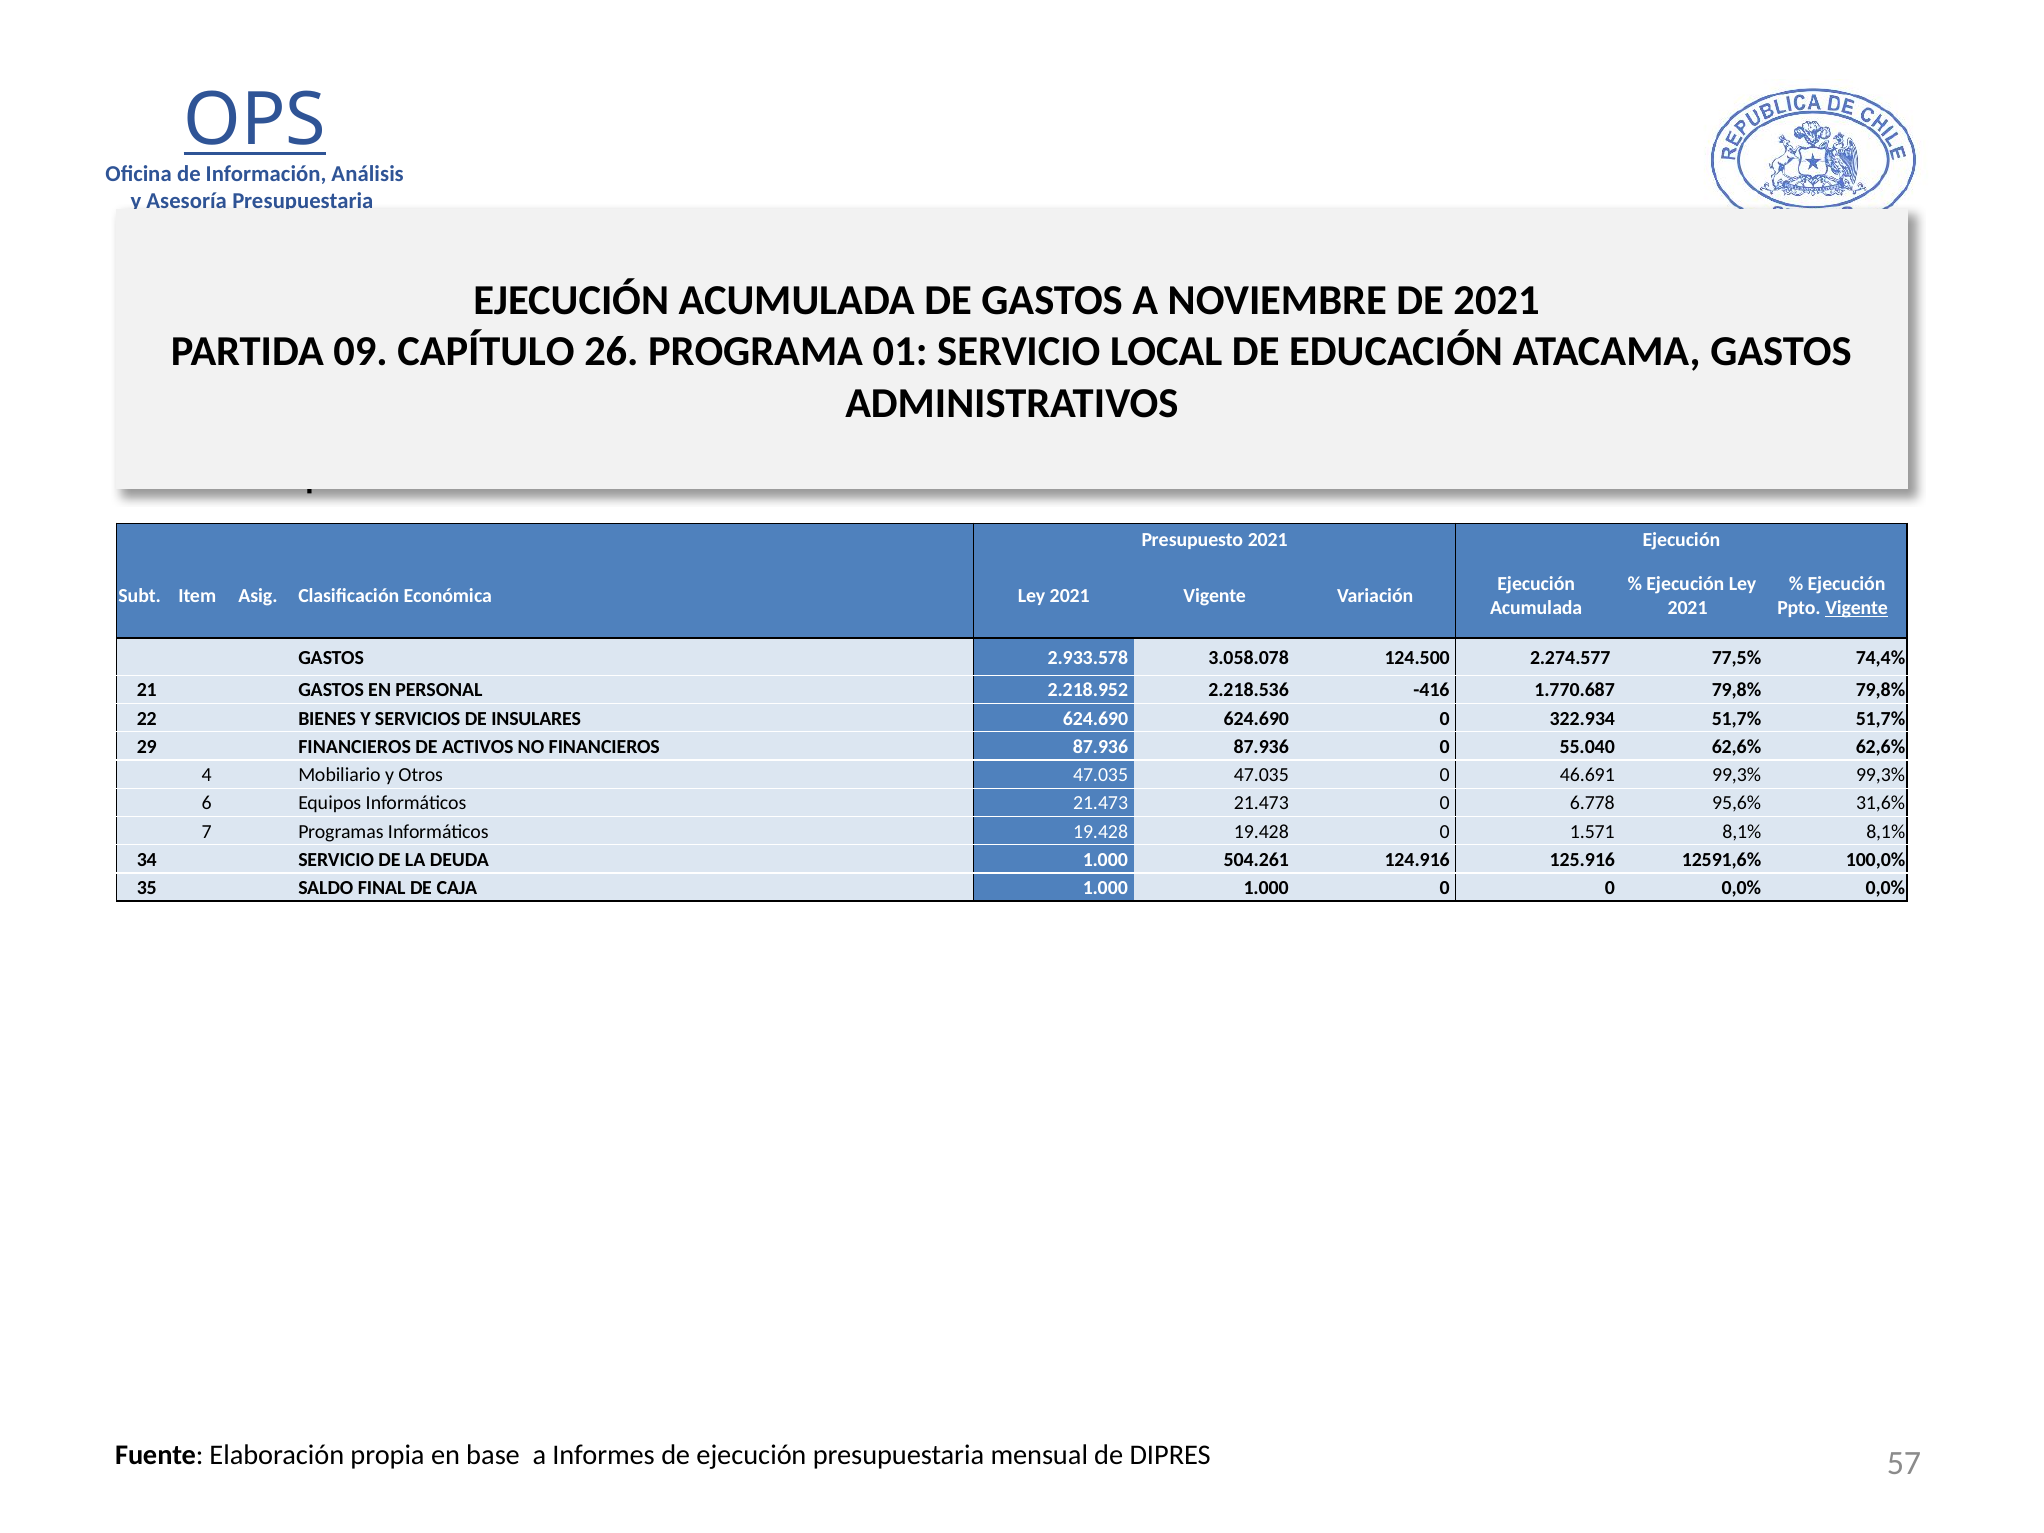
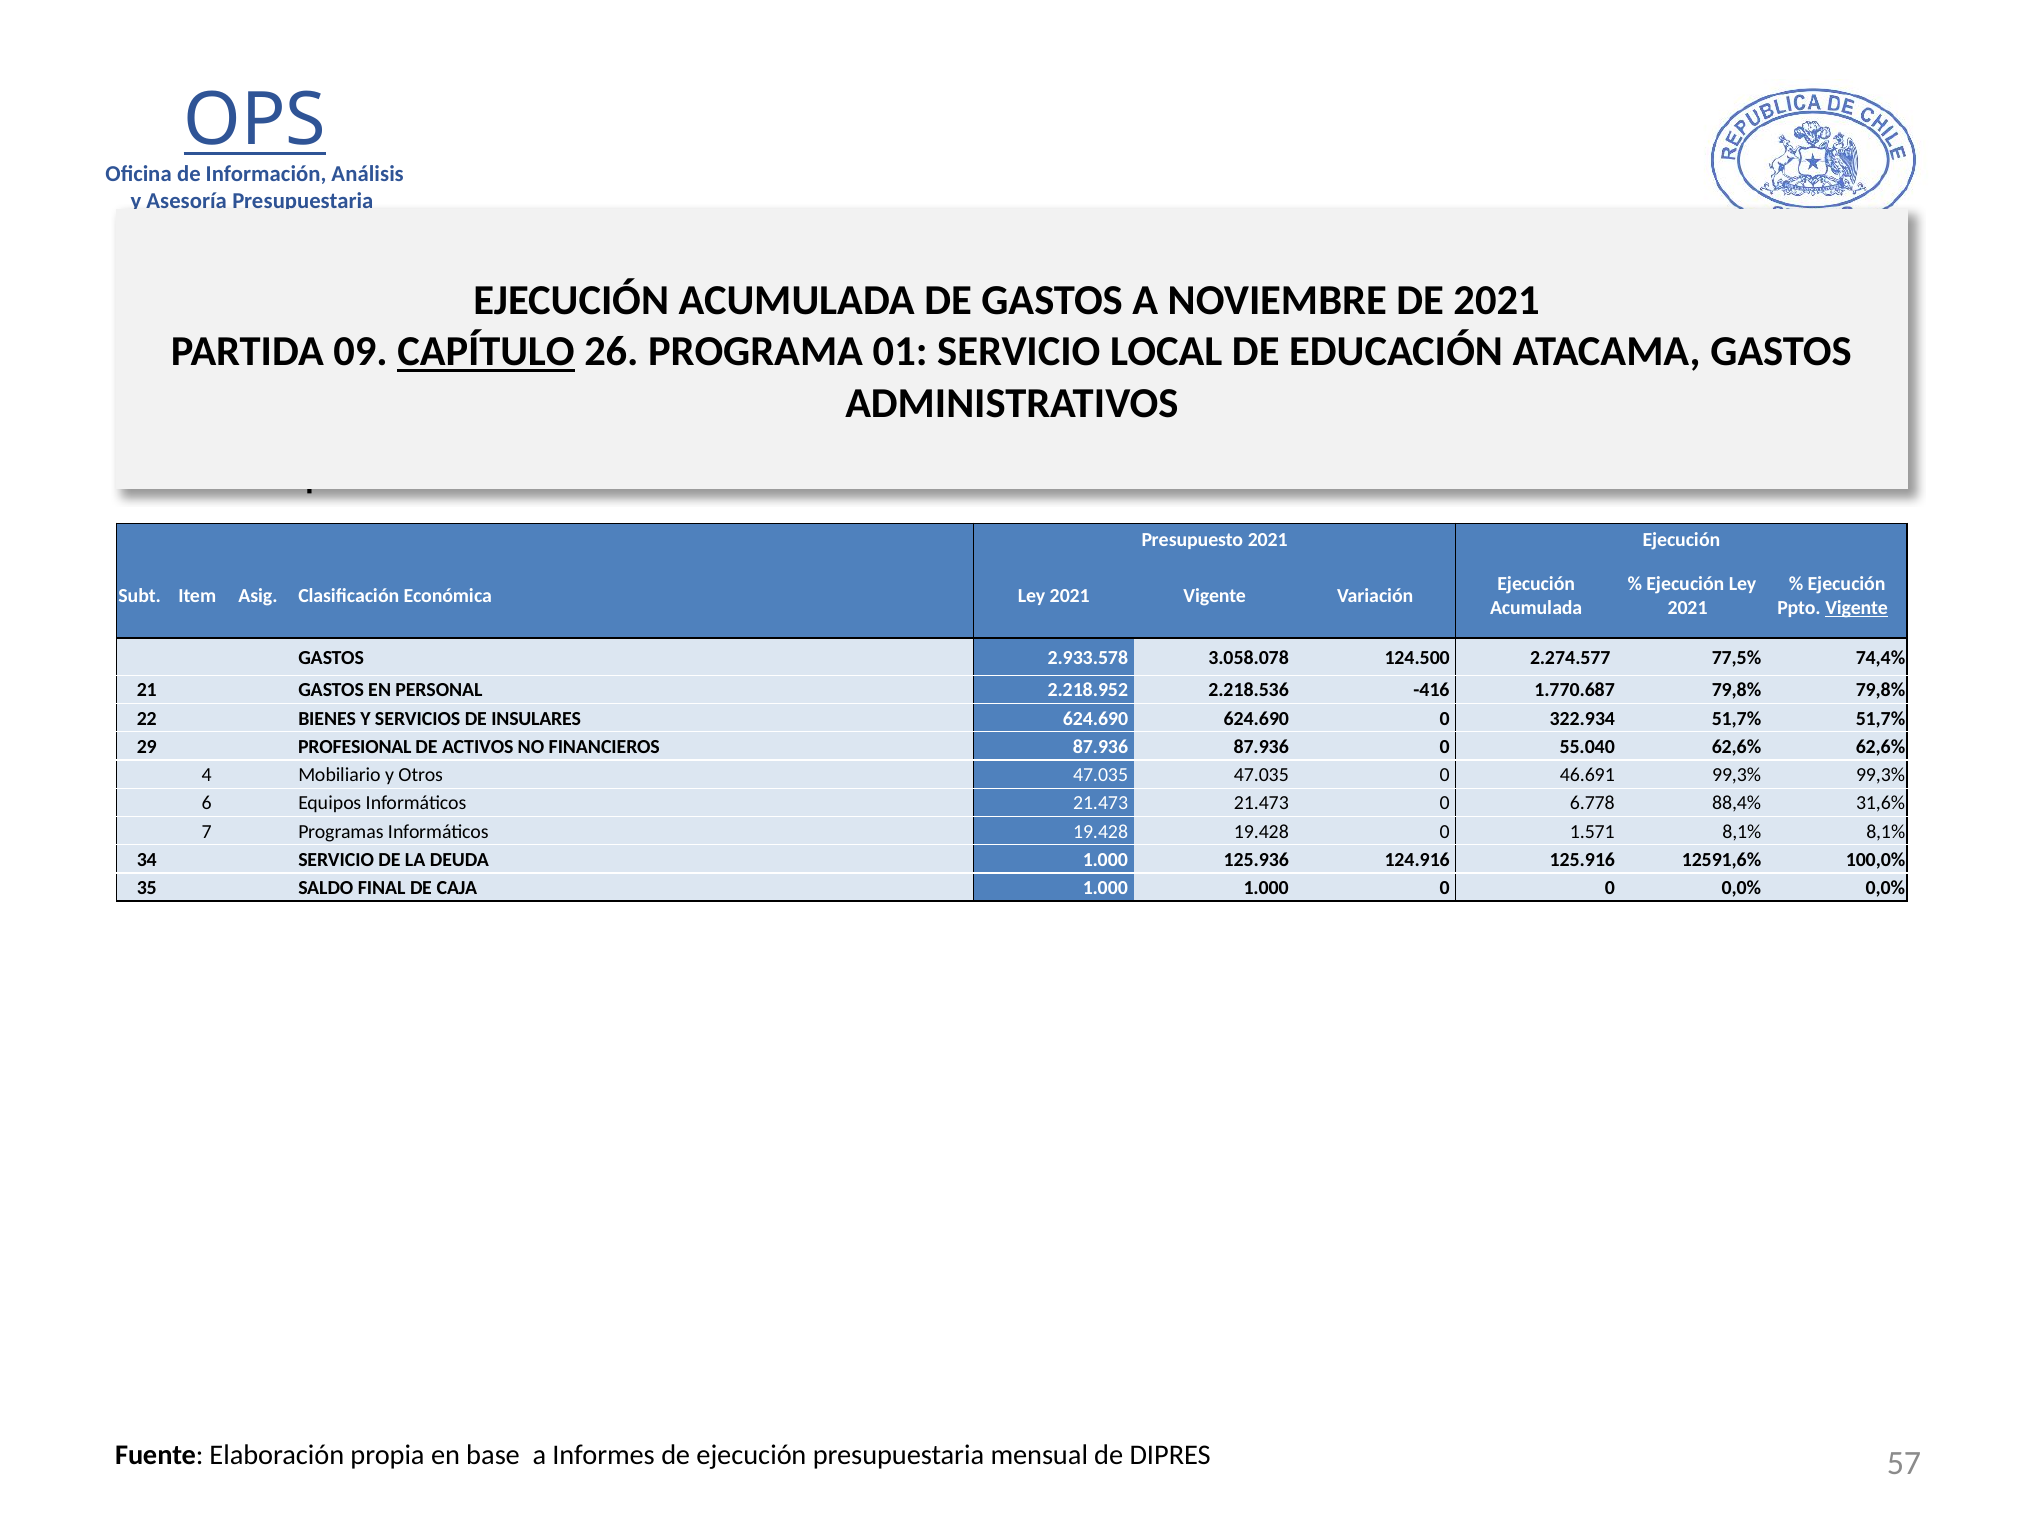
CAPÍTULO underline: none -> present (486, 352)
29 FINANCIEROS: FINANCIEROS -> PROFESIONAL (355, 747)
95,6%: 95,6% -> 88,4% (1737, 803)
504.261: 504.261 -> 125.936 (1256, 860)
